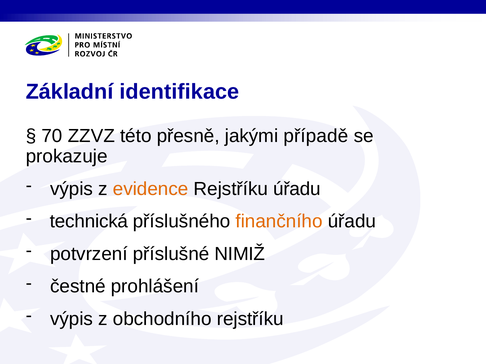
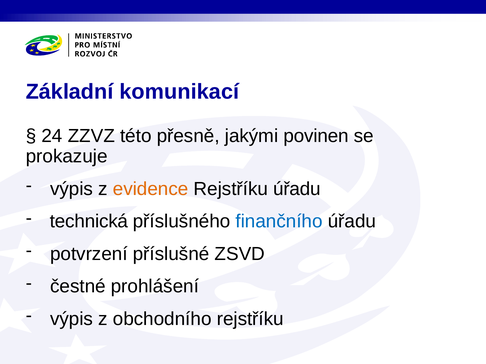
identifikace: identifikace -> komunikací (179, 92)
70: 70 -> 24 (52, 136)
případě: případě -> povinen (316, 136)
finančního colour: orange -> blue (279, 222)
NIMIŽ: NIMIŽ -> ZSVD (240, 254)
